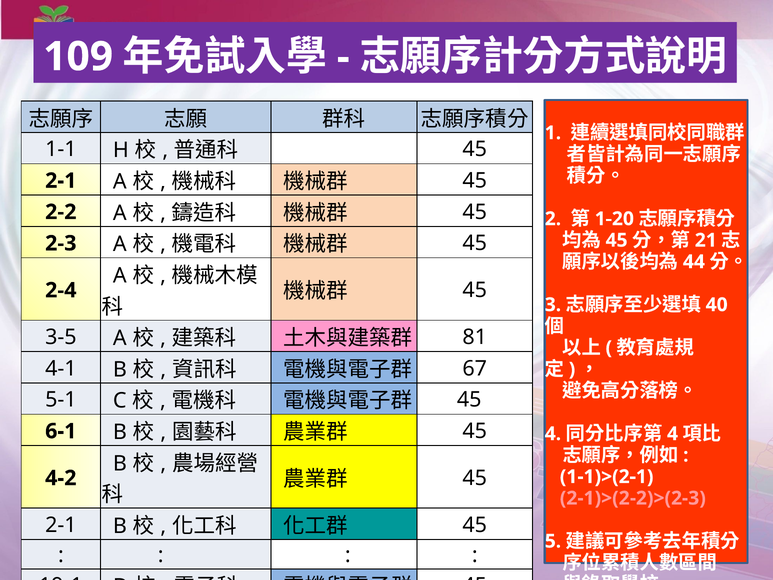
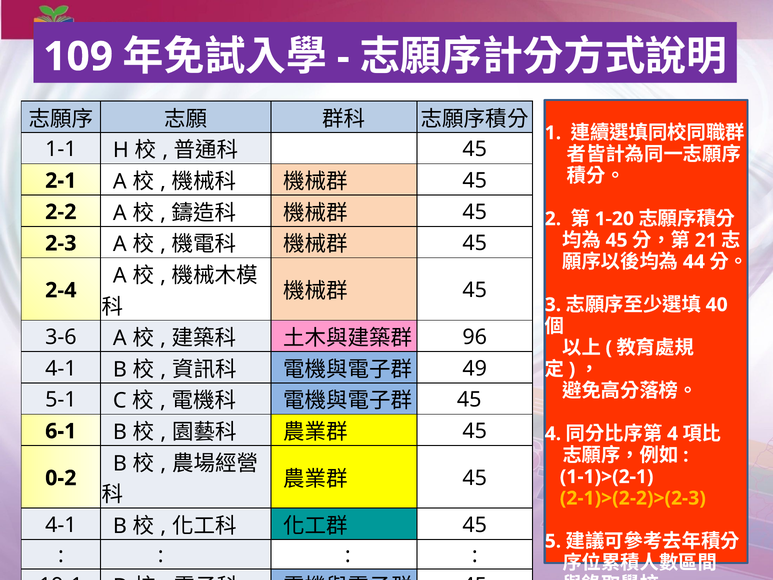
3-5: 3-5 -> 3-6 (61, 337)
81: 81 -> 96 (475, 337)
67: 67 -> 49 (475, 368)
4-2: 4-2 -> 0-2 (61, 478)
2-1)>(2-2)>(2-3 colour: pink -> yellow (633, 498)
2-1: 2-1 -> 4-1 (61, 525)
